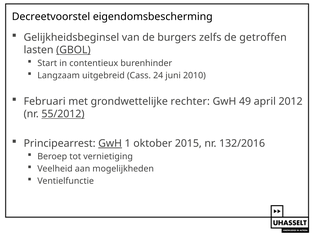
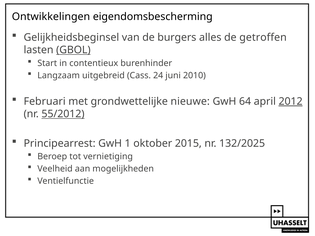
Decreetvoorstel: Decreetvoorstel -> Ontwikkelingen (51, 17)
zelfs: zelfs -> alles (210, 37)
rechter: rechter -> nieuwe (190, 101)
49: 49 -> 64 (245, 101)
2012 underline: none -> present (291, 101)
GwH underline: present -> none (110, 143)
132/2016: 132/2016 -> 132/2025 (242, 143)
